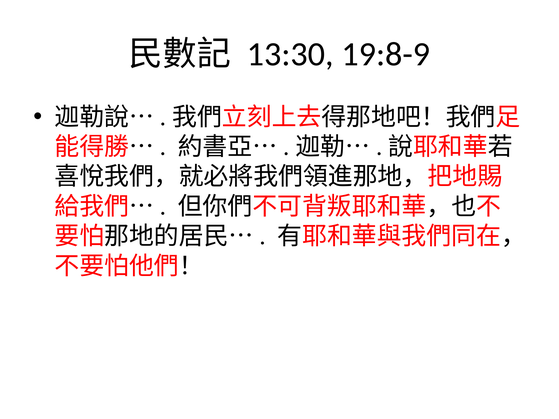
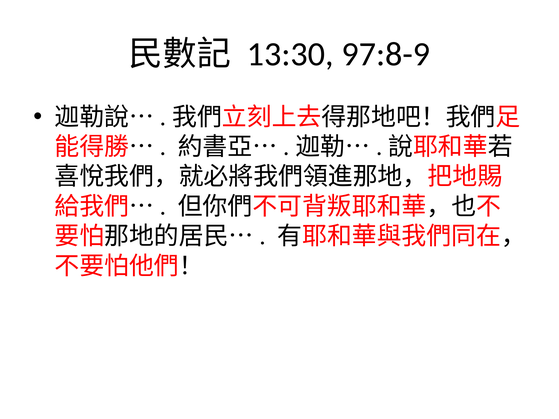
19:8-9: 19:8-9 -> 97:8-9 (386, 54)
